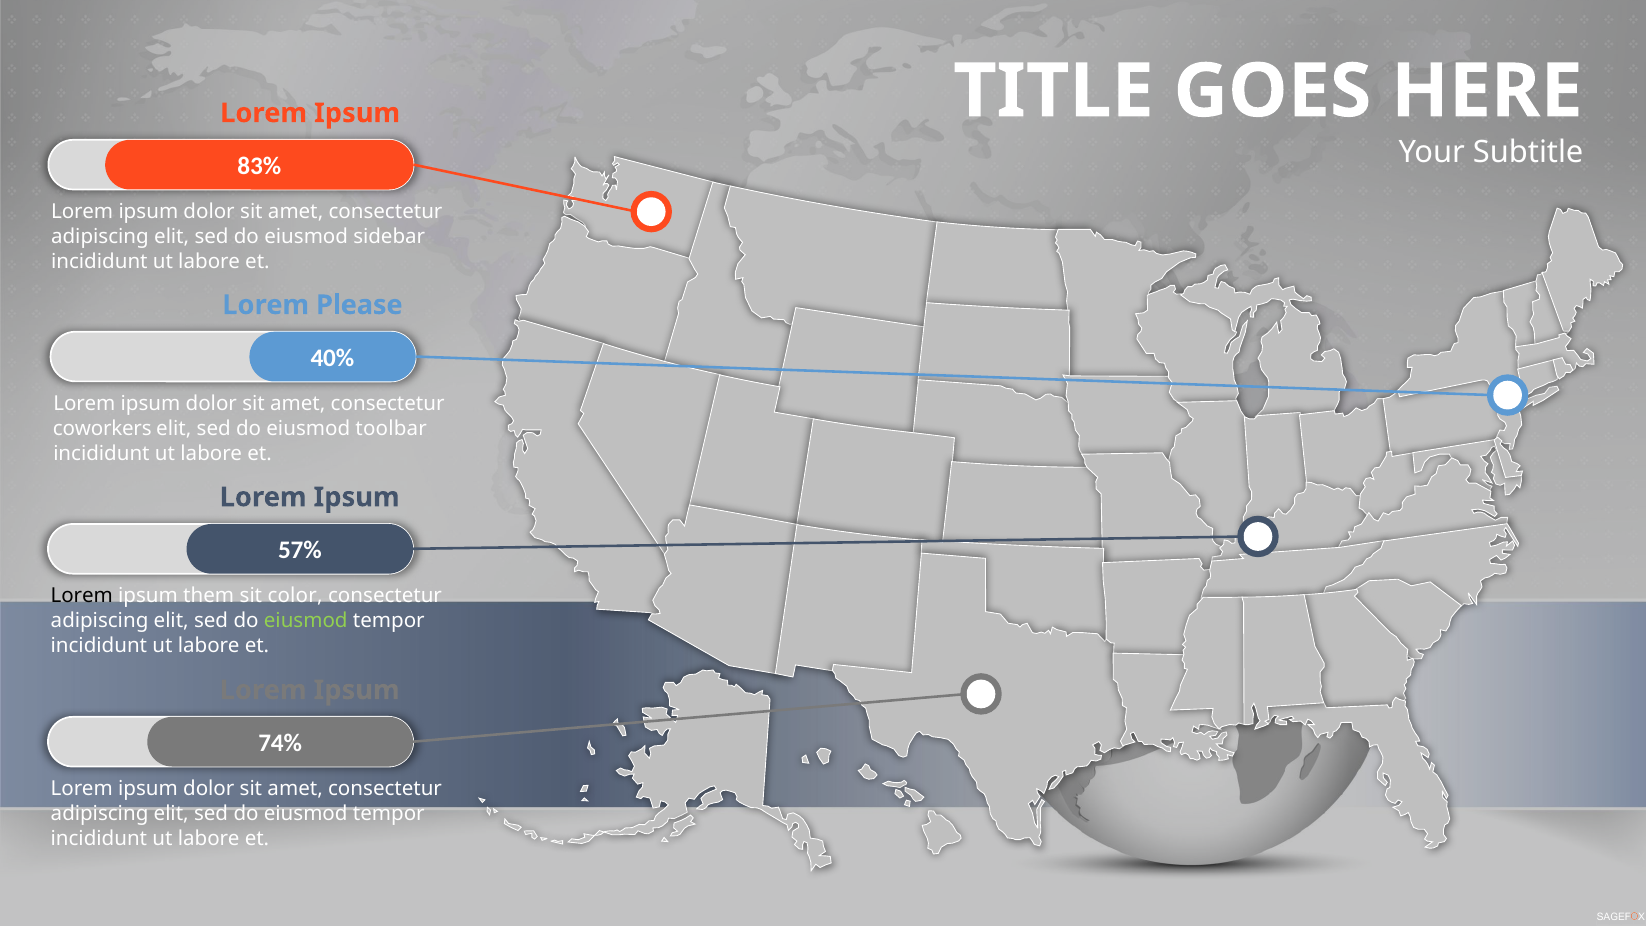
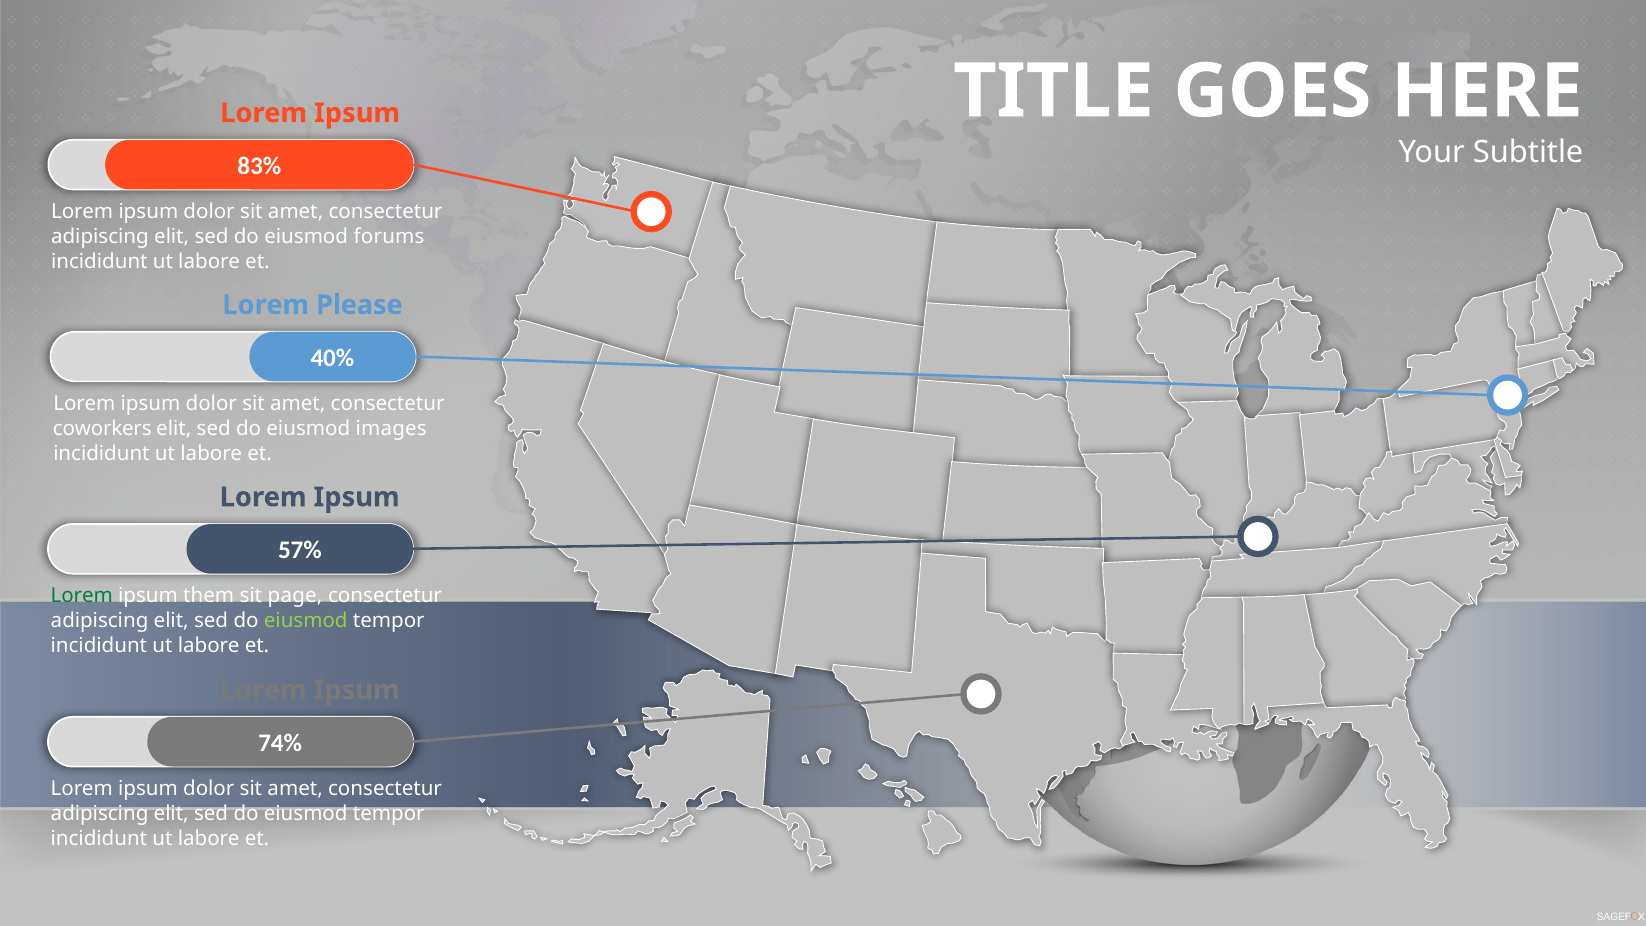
sidebar: sidebar -> forums (389, 237)
toolbar: toolbar -> images (391, 429)
Lorem colour: black -> green (82, 596)
color: color -> page (295, 596)
